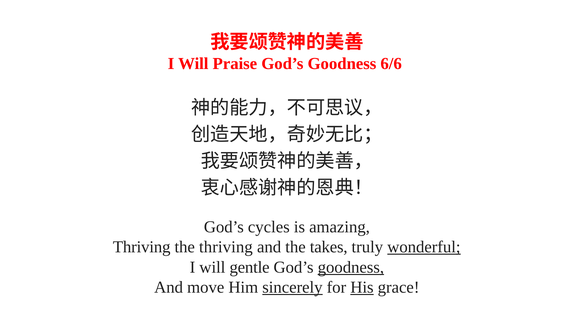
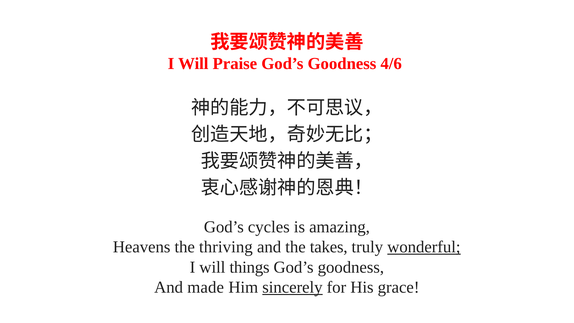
6/6: 6/6 -> 4/6 (391, 64)
Thriving: Thriving -> Heavens (142, 247)
gentle: gentle -> things (250, 267)
goodness underline: present -> none (351, 267)
move: move -> made (206, 287)
His underline: present -> none (362, 287)
